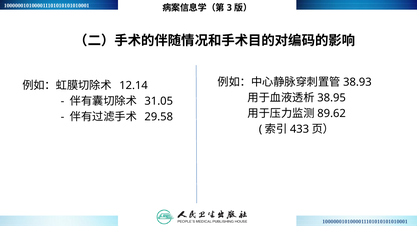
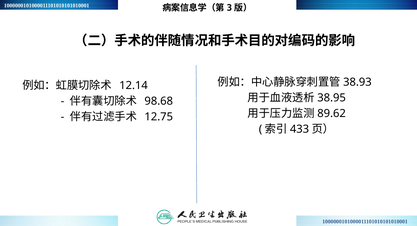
31.05: 31.05 -> 98.68 (159, 101)
29.58: 29.58 -> 12.75 (159, 117)
